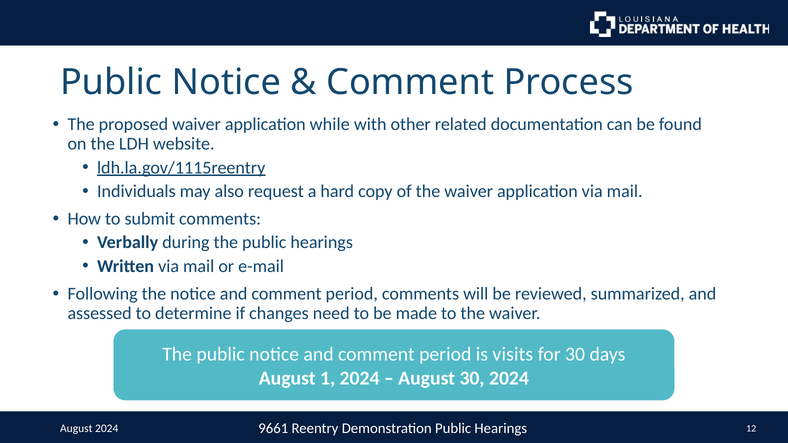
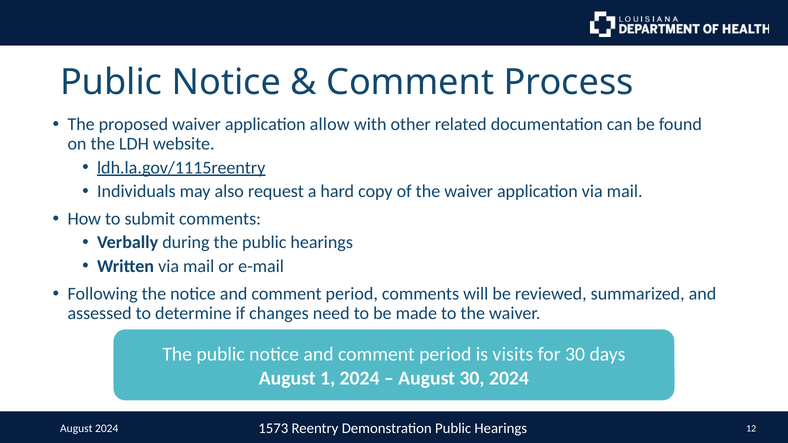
while: while -> allow (330, 124)
9661: 9661 -> 1573 (273, 429)
